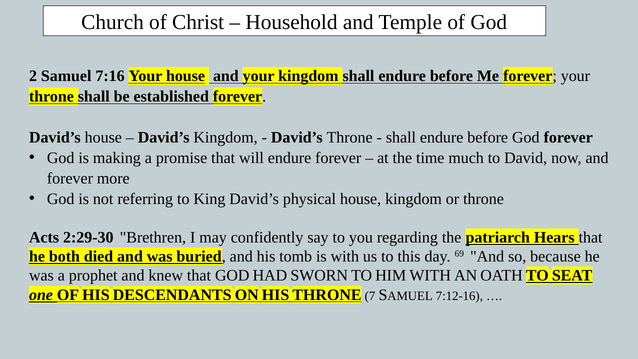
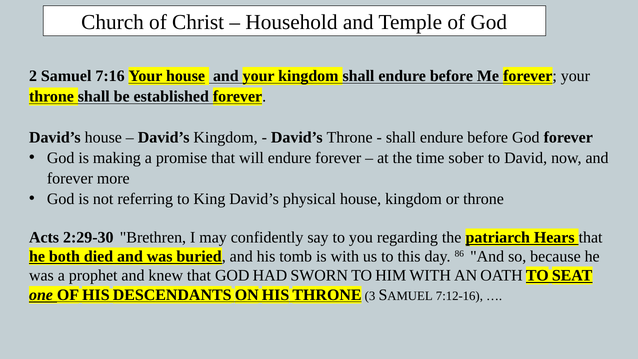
much: much -> sober (466, 158)
69: 69 -> 86 (459, 254)
7: 7 -> 3 (370, 296)
